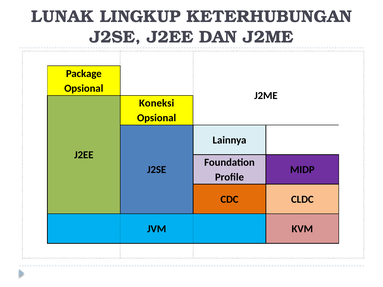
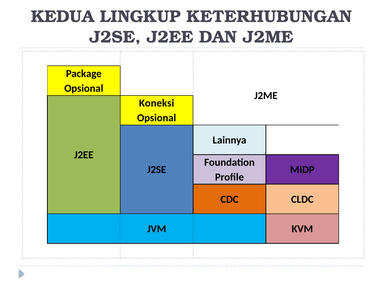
LUNAK: LUNAK -> KEDUA (62, 17)
